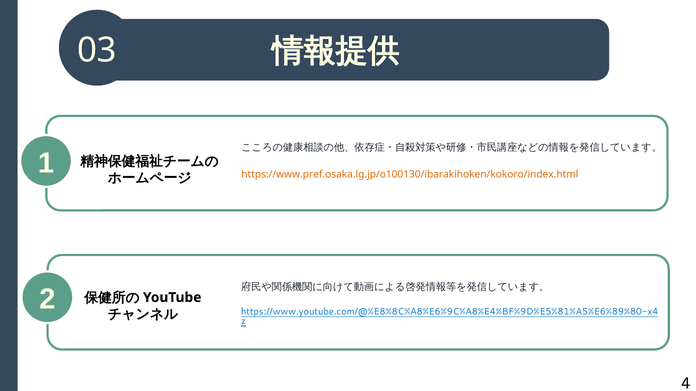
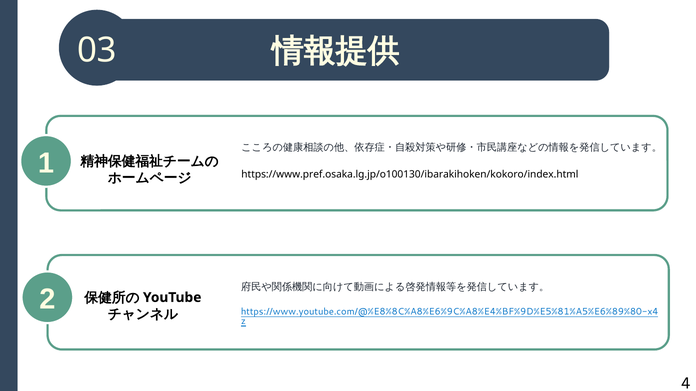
https://www.pref.osaka.lg.jp/o100130/ibarakihoken/kokoro/index.html colour: orange -> black (410, 175)
